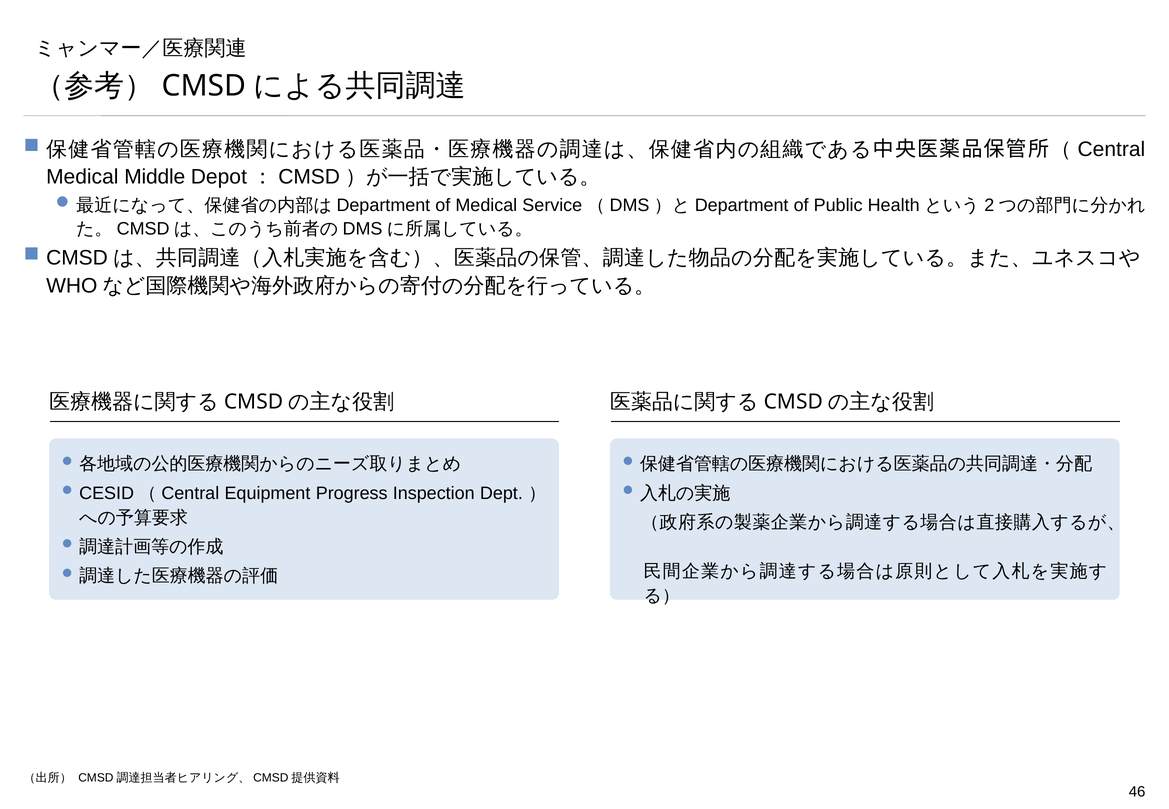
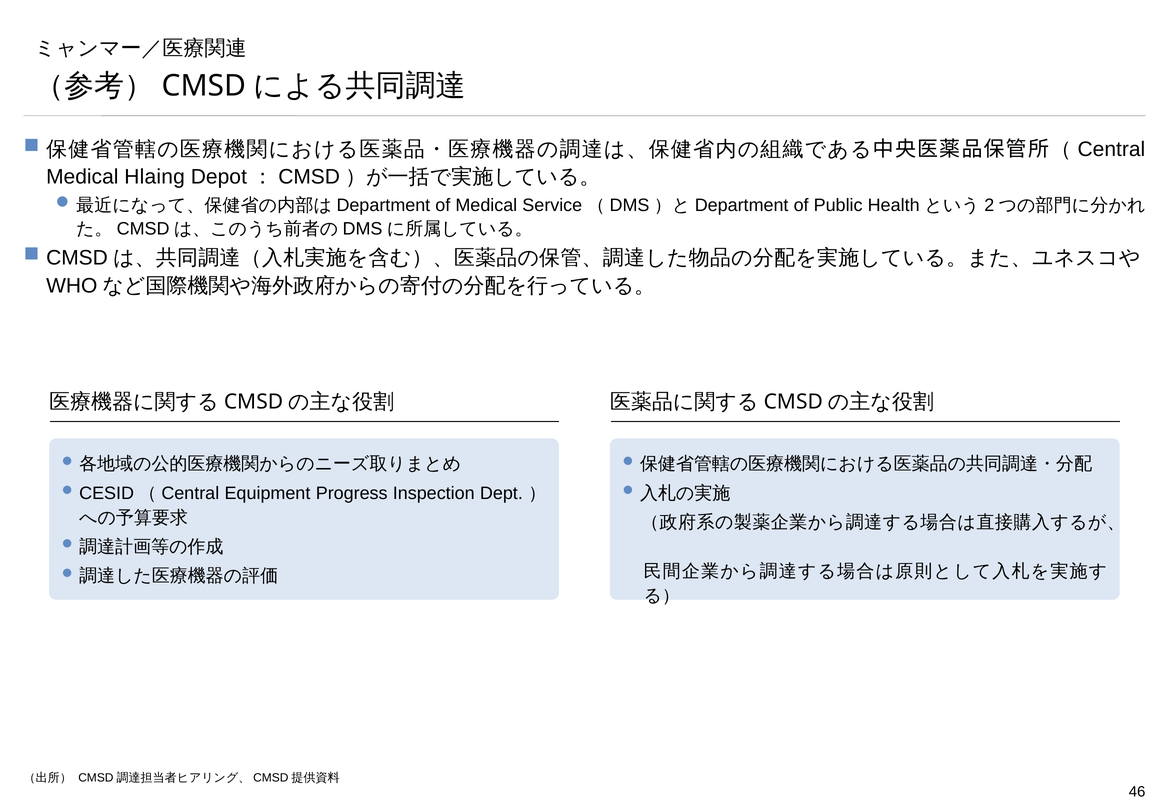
Middle: Middle -> Hlaing (155, 177)
